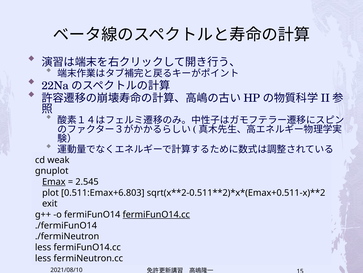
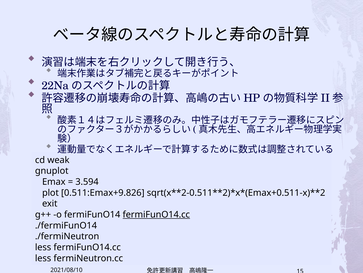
Emax underline: present -> none (54, 181)
2.545: 2.545 -> 3.594 (87, 181)
0.511:Emax+6.803: 0.511:Emax+6.803 -> 0.511:Emax+9.826 (103, 192)
